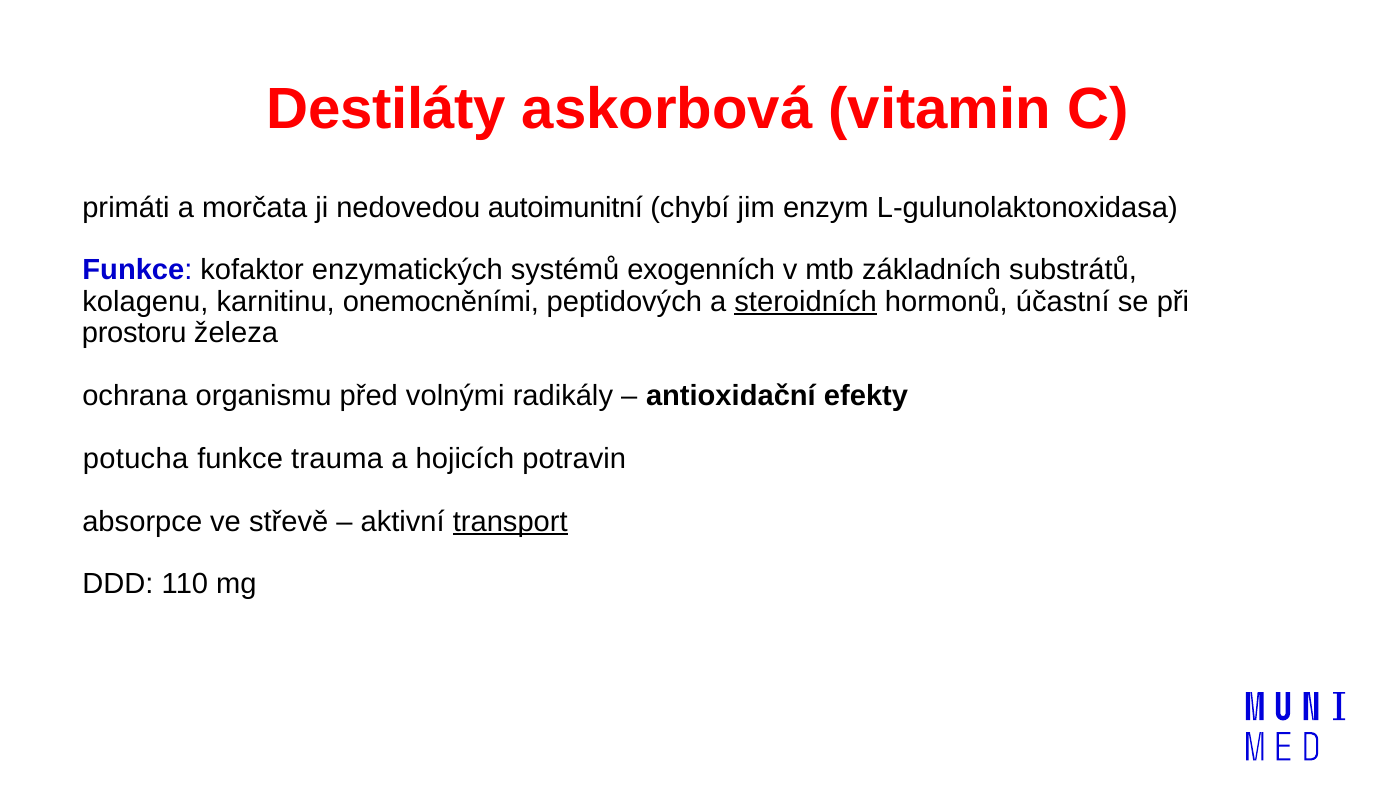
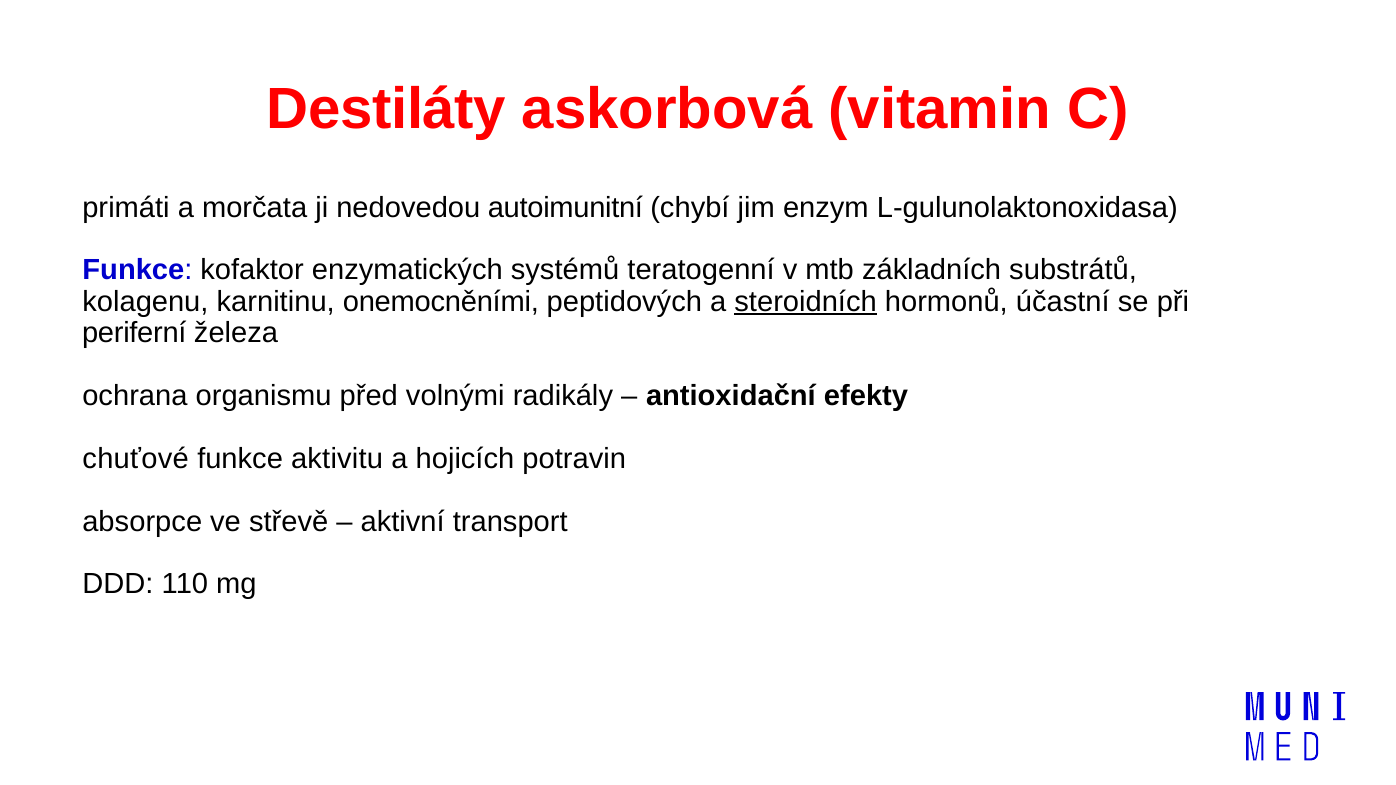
exogenních: exogenních -> teratogenní (701, 270)
prostoru: prostoru -> periferní (134, 333)
potucha: potucha -> chuťové (136, 459)
trauma: trauma -> aktivitu (337, 459)
transport underline: present -> none (510, 522)
